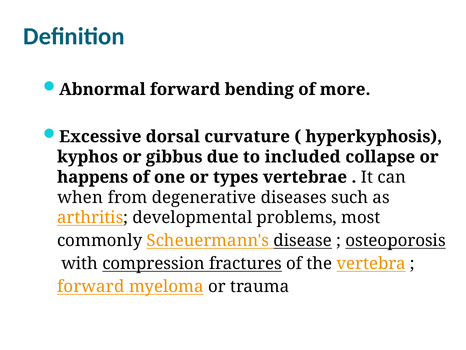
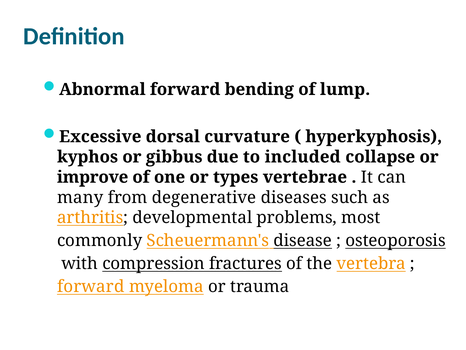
more: more -> lump (345, 89)
happens: happens -> improve (93, 177)
when: when -> many (80, 197)
